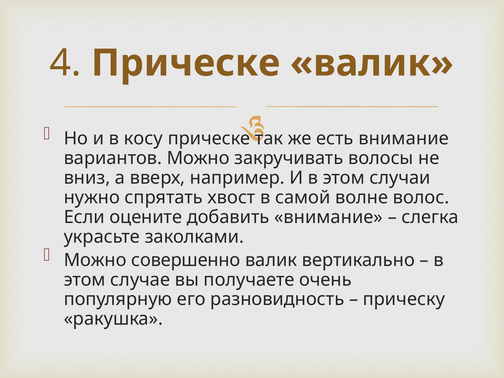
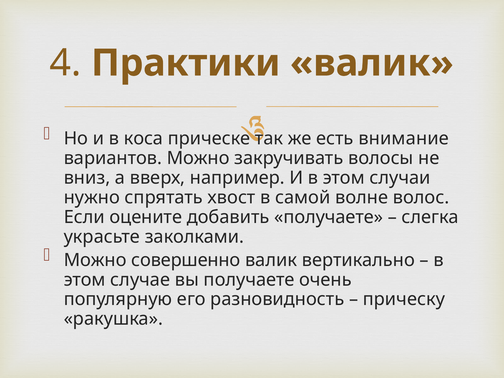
4 Прическе: Прическе -> Практики (186, 63)
косу: косу -> коса (143, 139)
добавить внимание: внимание -> получаете (329, 217)
